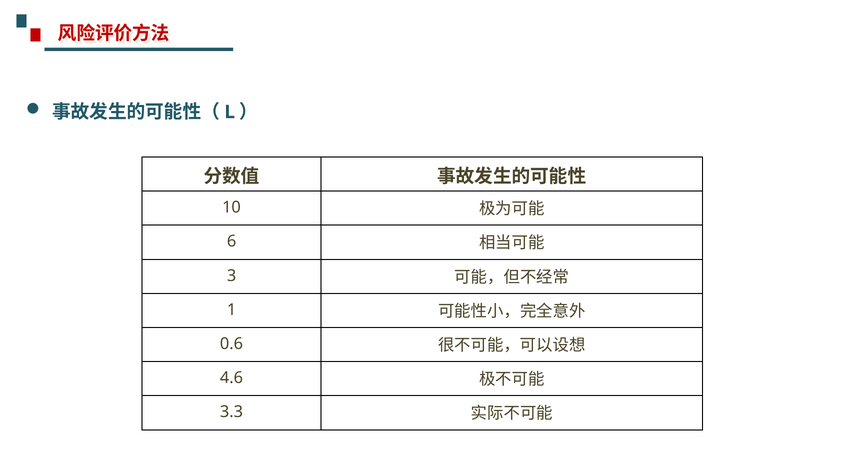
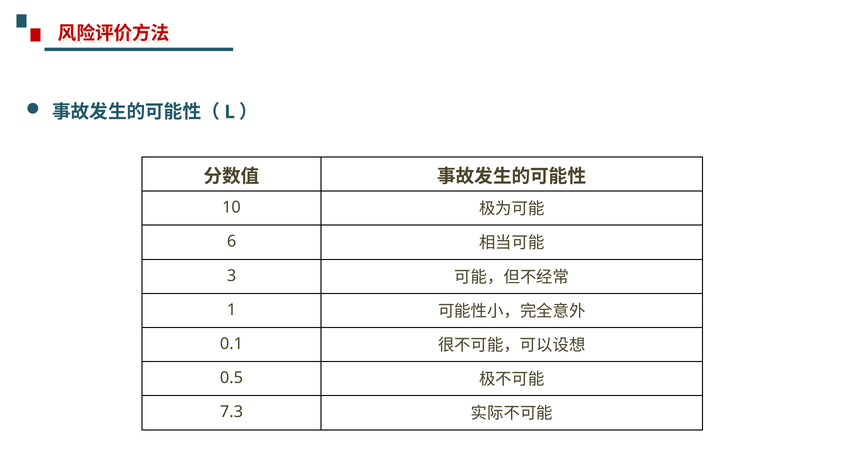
0.6: 0.6 -> 0.1 (231, 344)
4.6: 4.6 -> 0.5 (231, 378)
3.3: 3.3 -> 7.3 (231, 412)
